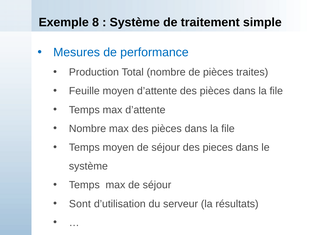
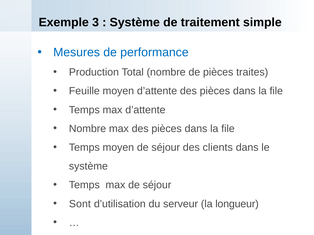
8: 8 -> 3 (96, 23)
pieces: pieces -> clients (218, 148)
résultats: résultats -> longueur (237, 204)
